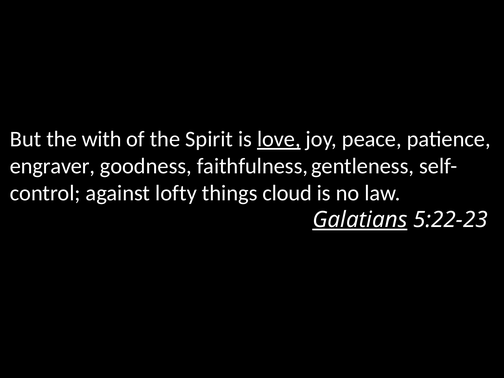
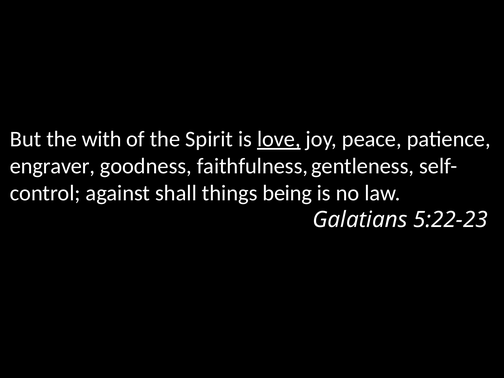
lofty: lofty -> shall (176, 193)
cloud: cloud -> being (287, 193)
Galatians underline: present -> none (360, 220)
